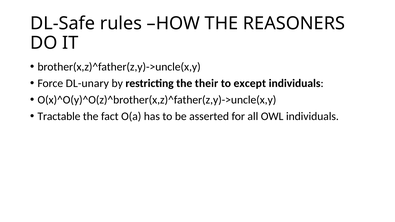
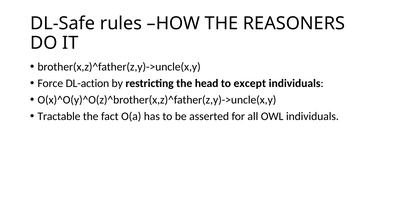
DL-unary: DL-unary -> DL-action (87, 83)
their: their -> head (207, 83)
